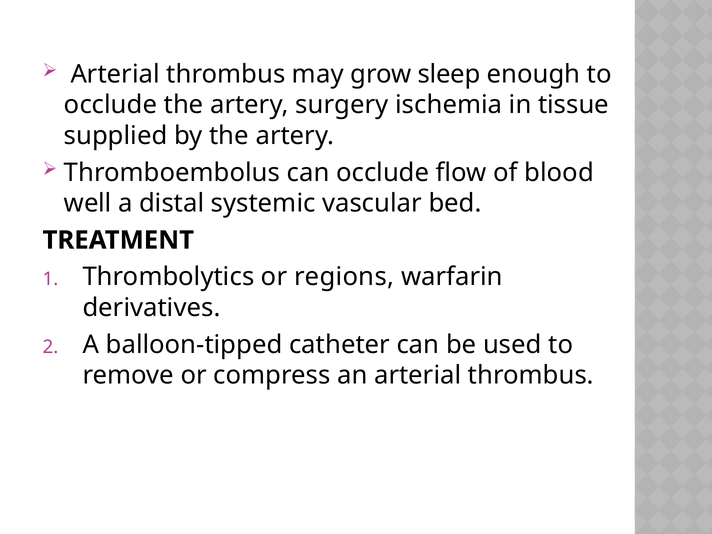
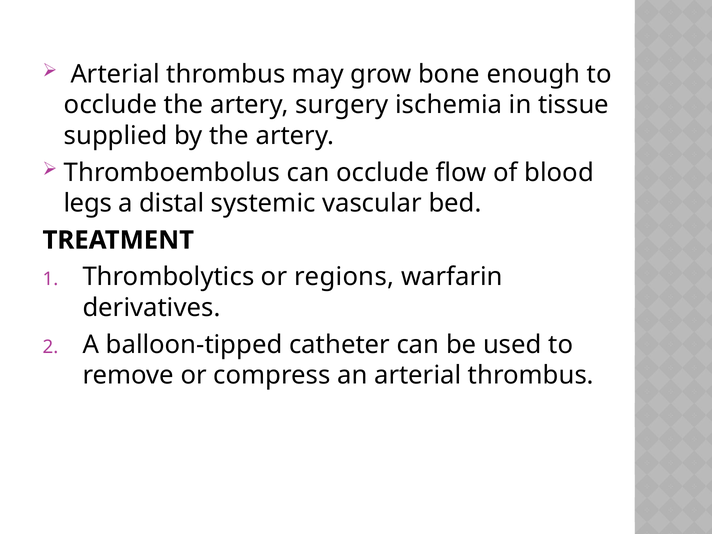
sleep: sleep -> bone (449, 74)
well: well -> legs (88, 203)
